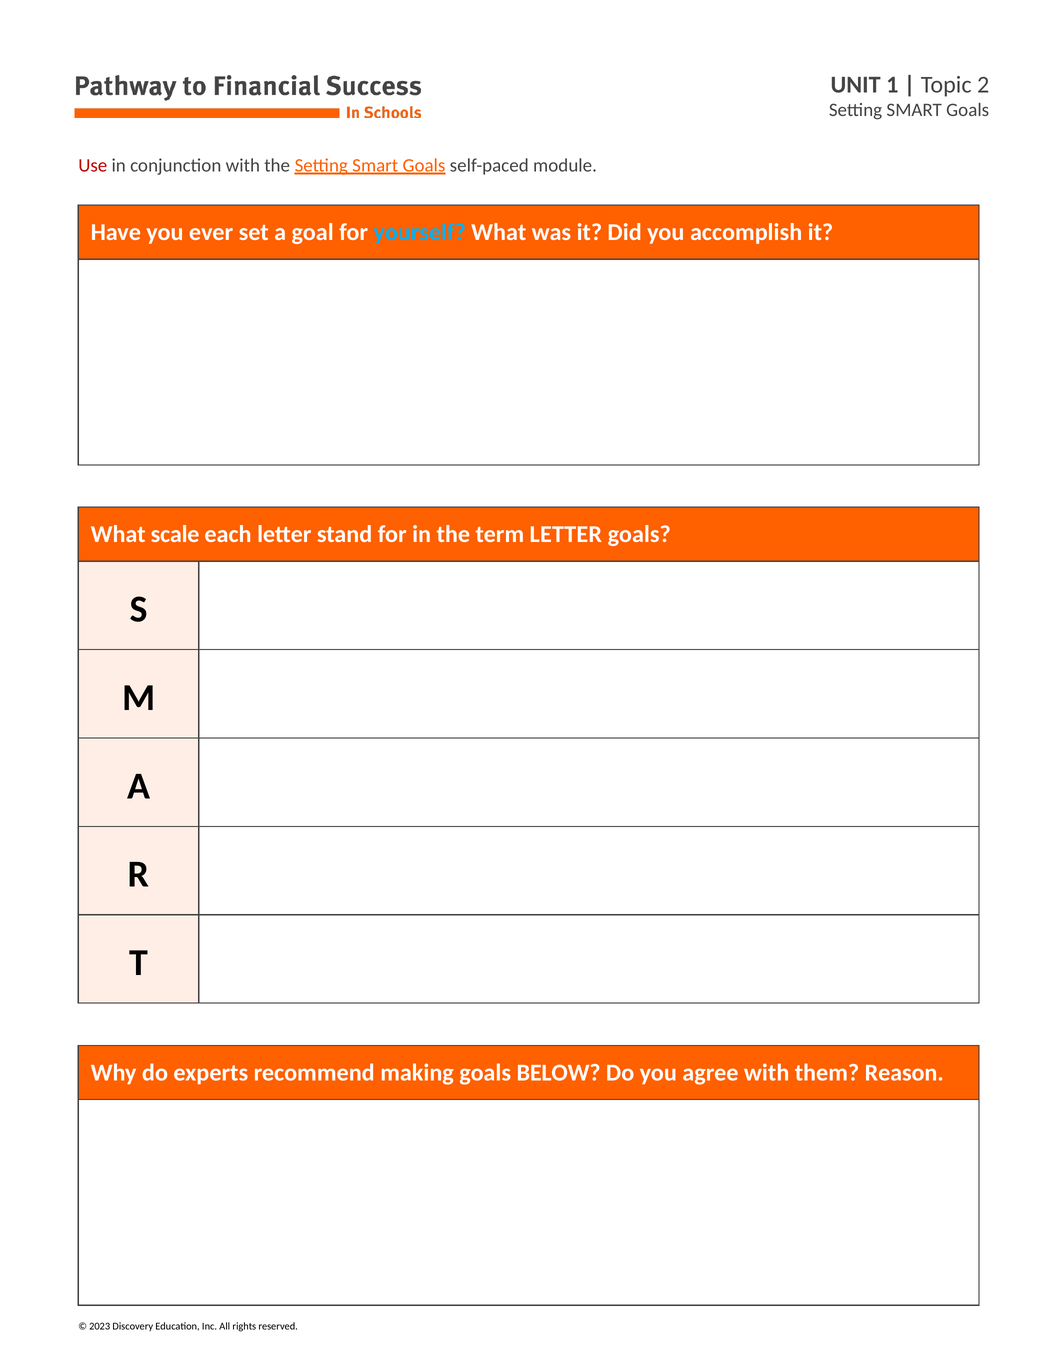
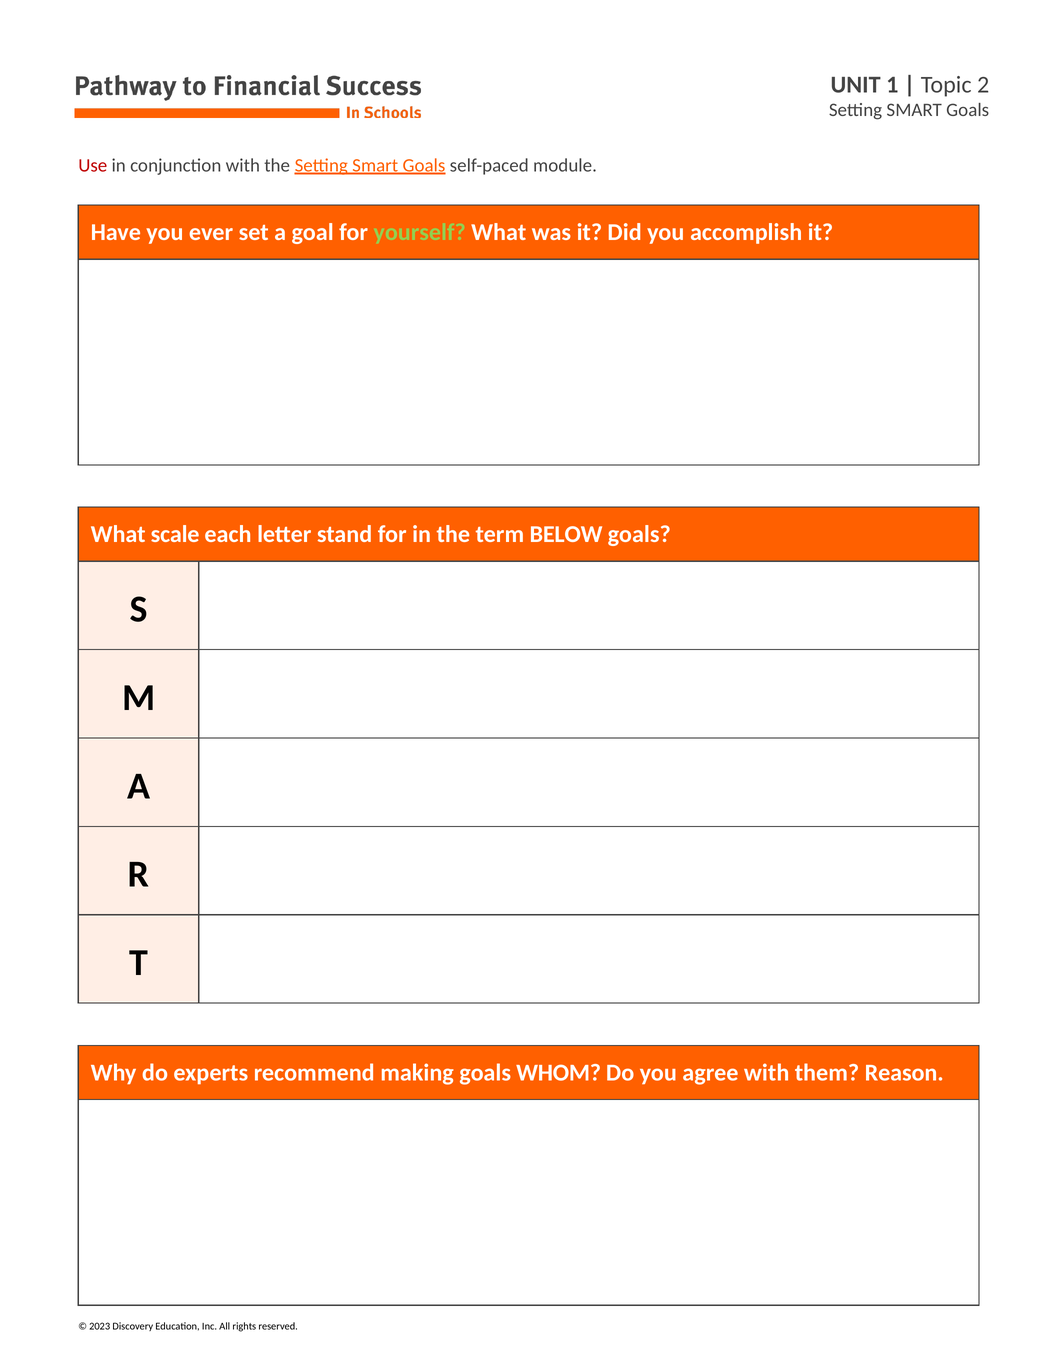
yourself colour: light blue -> light green (420, 232)
term LETTER: LETTER -> BELOW (566, 534)
BELOW: BELOW -> WHOM (559, 1072)
